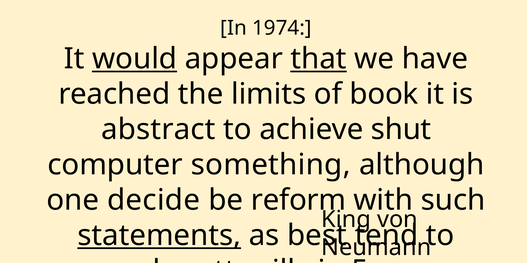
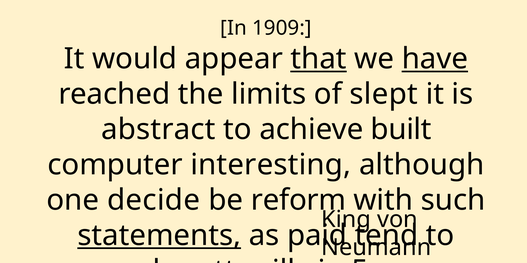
1974: 1974 -> 1909 (282, 28)
would underline: present -> none (135, 59)
have underline: none -> present (435, 59)
book: book -> slept (384, 94)
shut: shut -> built (401, 130)
something: something -> interesting (271, 165)
best: best -> paid (317, 236)
